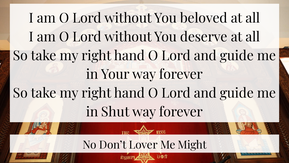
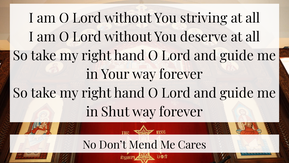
beloved: beloved -> striving (204, 18)
Lover: Lover -> Mend (143, 145)
Might: Might -> Cares (192, 145)
